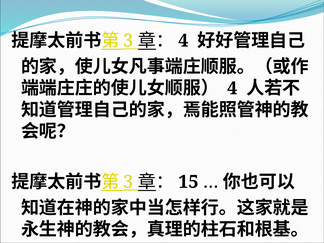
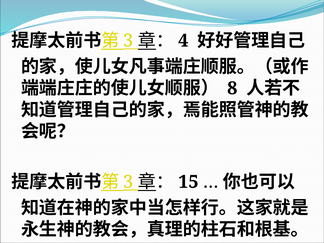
4: 4 -> 8 (232, 88)
